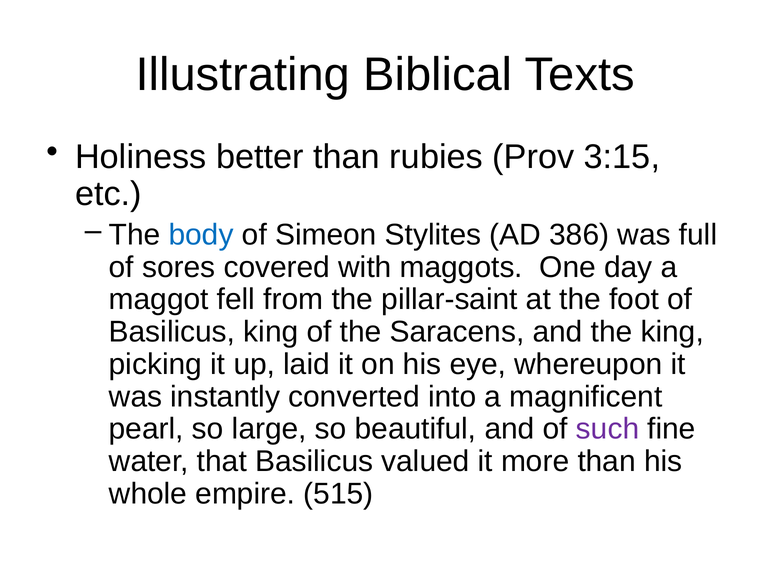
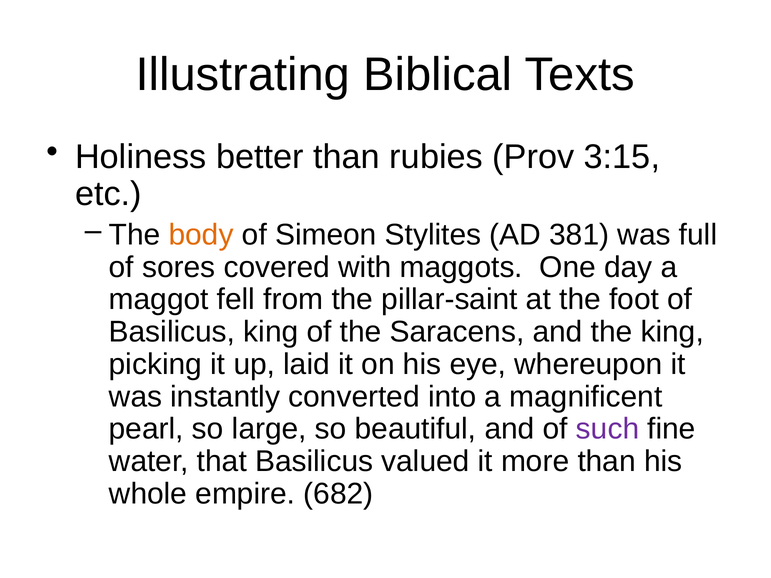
body colour: blue -> orange (201, 235)
386: 386 -> 381 (579, 235)
515: 515 -> 682 (338, 494)
